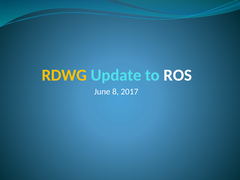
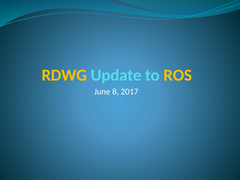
ROS colour: white -> yellow (178, 75)
